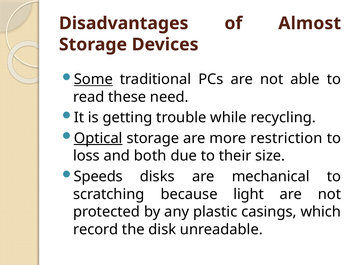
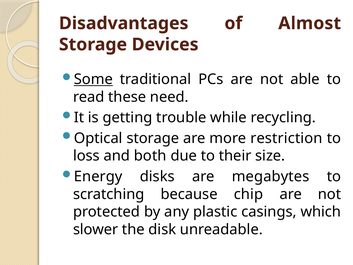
Optical underline: present -> none (98, 138)
Speeds: Speeds -> Energy (98, 176)
mechanical: mechanical -> megabytes (271, 176)
light: light -> chip (248, 194)
record: record -> slower (96, 229)
